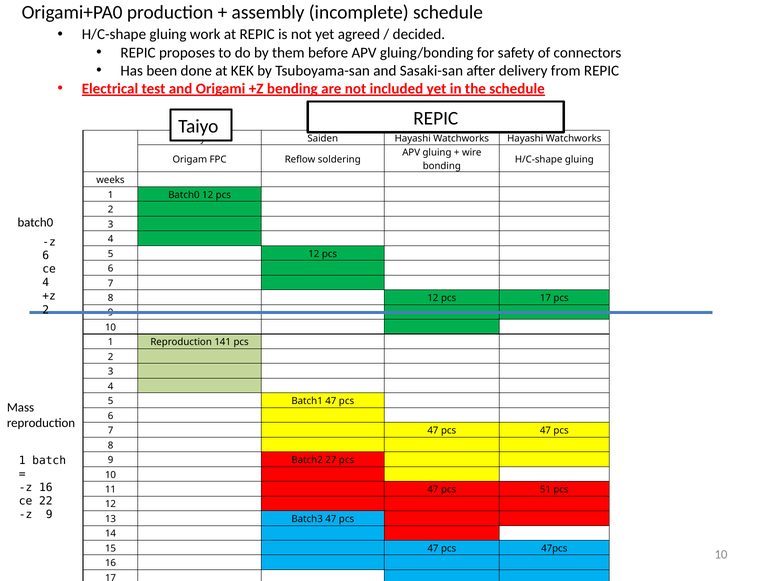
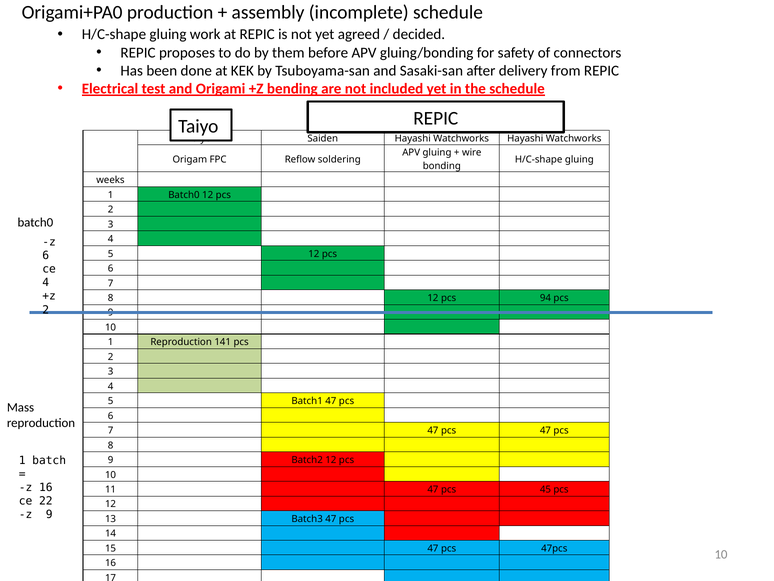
pcs 17: 17 -> 94 (545, 298)
Batch2 27: 27 -> 12 (331, 460)
51: 51 -> 45 (545, 489)
